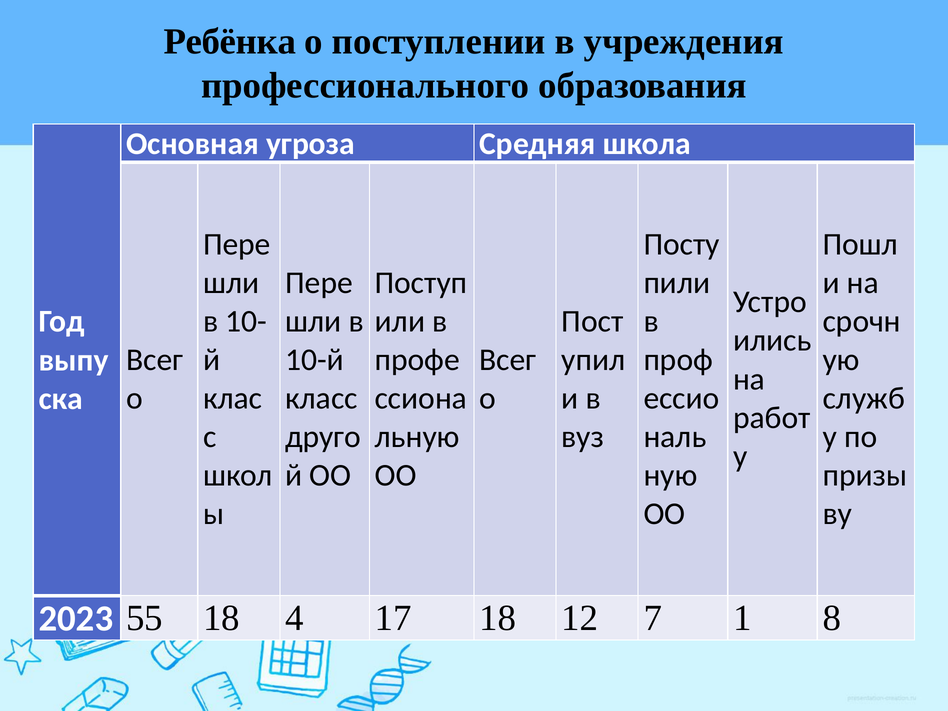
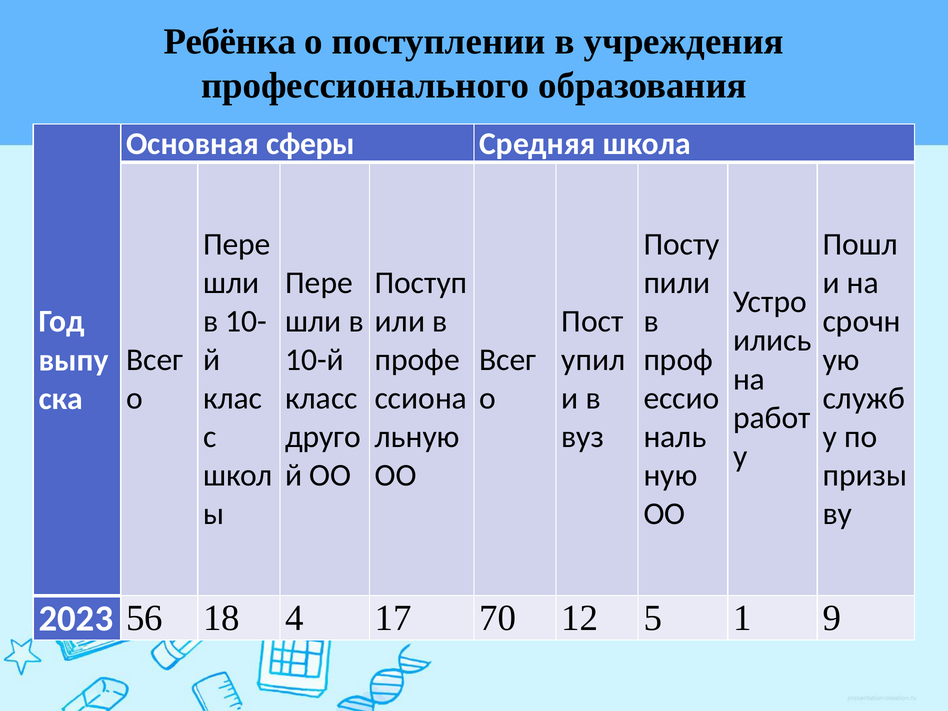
угроза: угроза -> сферы (310, 144)
55: 55 -> 56 (145, 618)
17 18: 18 -> 70 (498, 618)
7: 7 -> 5 (653, 618)
8: 8 -> 9 (832, 618)
